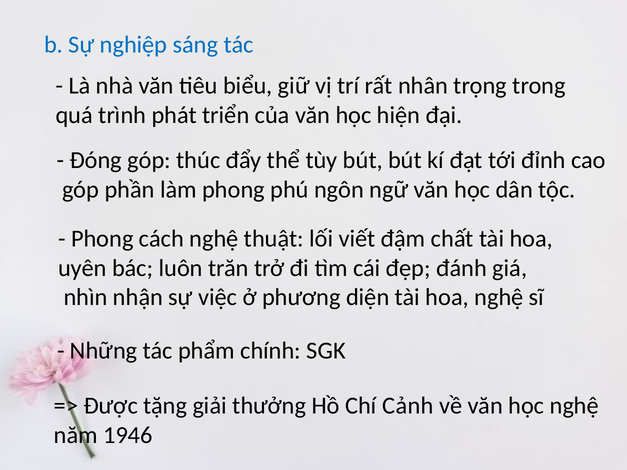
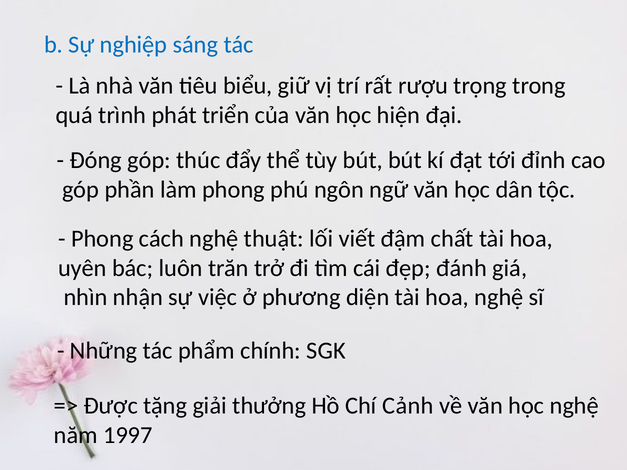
nhân: nhân -> rượu (423, 86)
1946: 1946 -> 1997 (128, 435)
